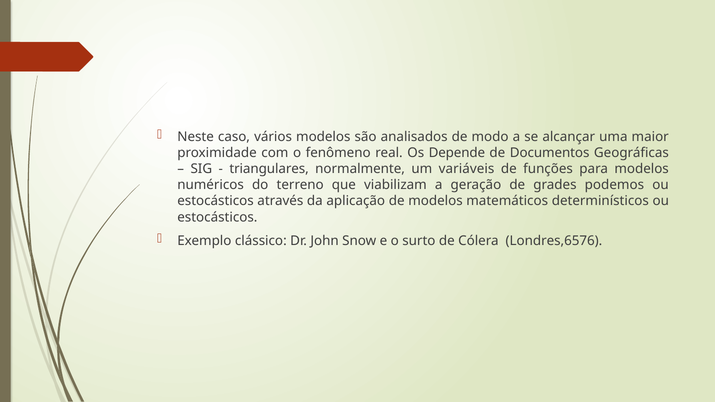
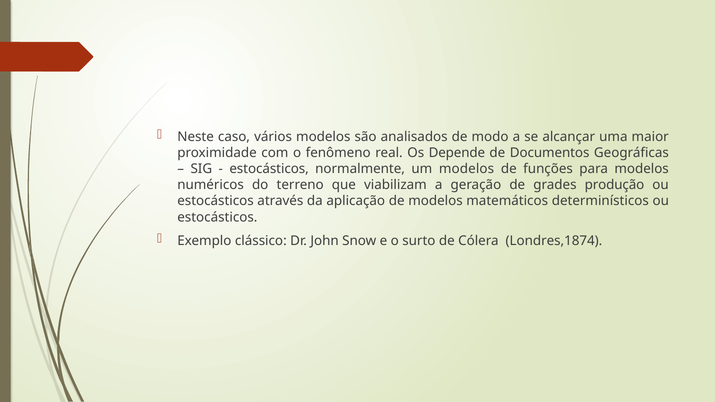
triangulares: triangulares -> estocásticos (269, 169)
um variáveis: variáveis -> modelos (467, 169)
podemos: podemos -> produção (614, 185)
Londres,6576: Londres,6576 -> Londres,1874 (554, 241)
